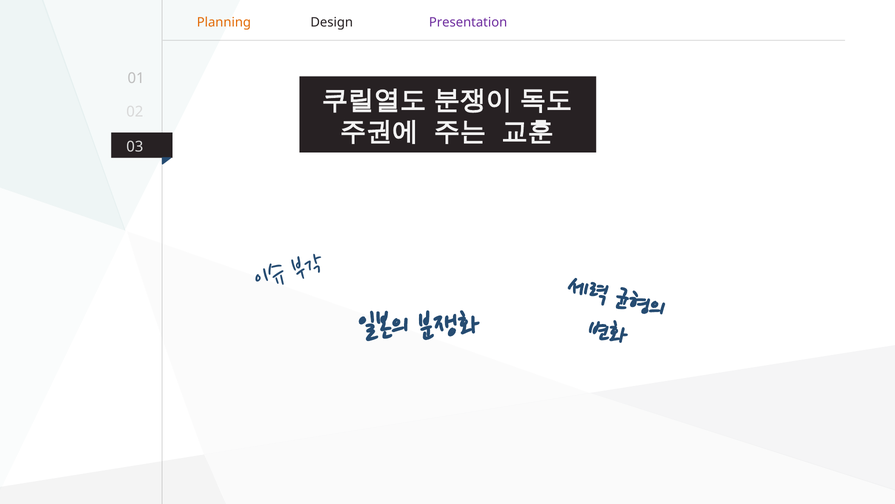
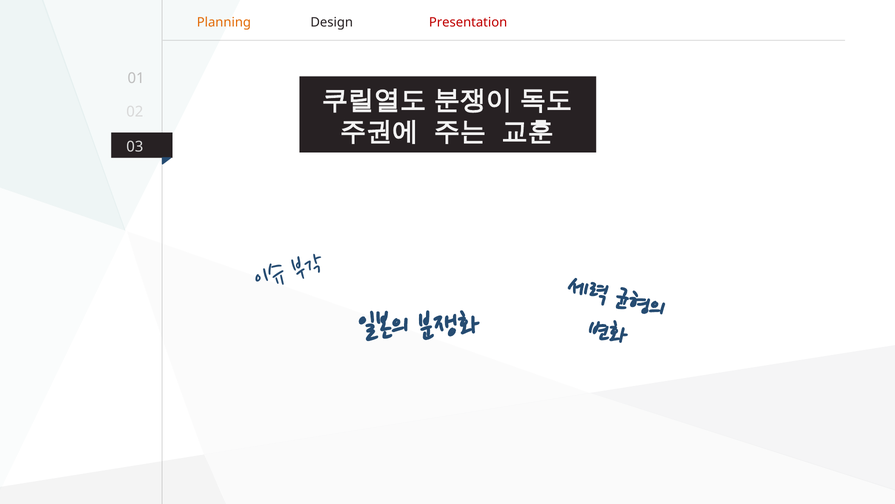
Presentation colour: purple -> red (468, 22)
